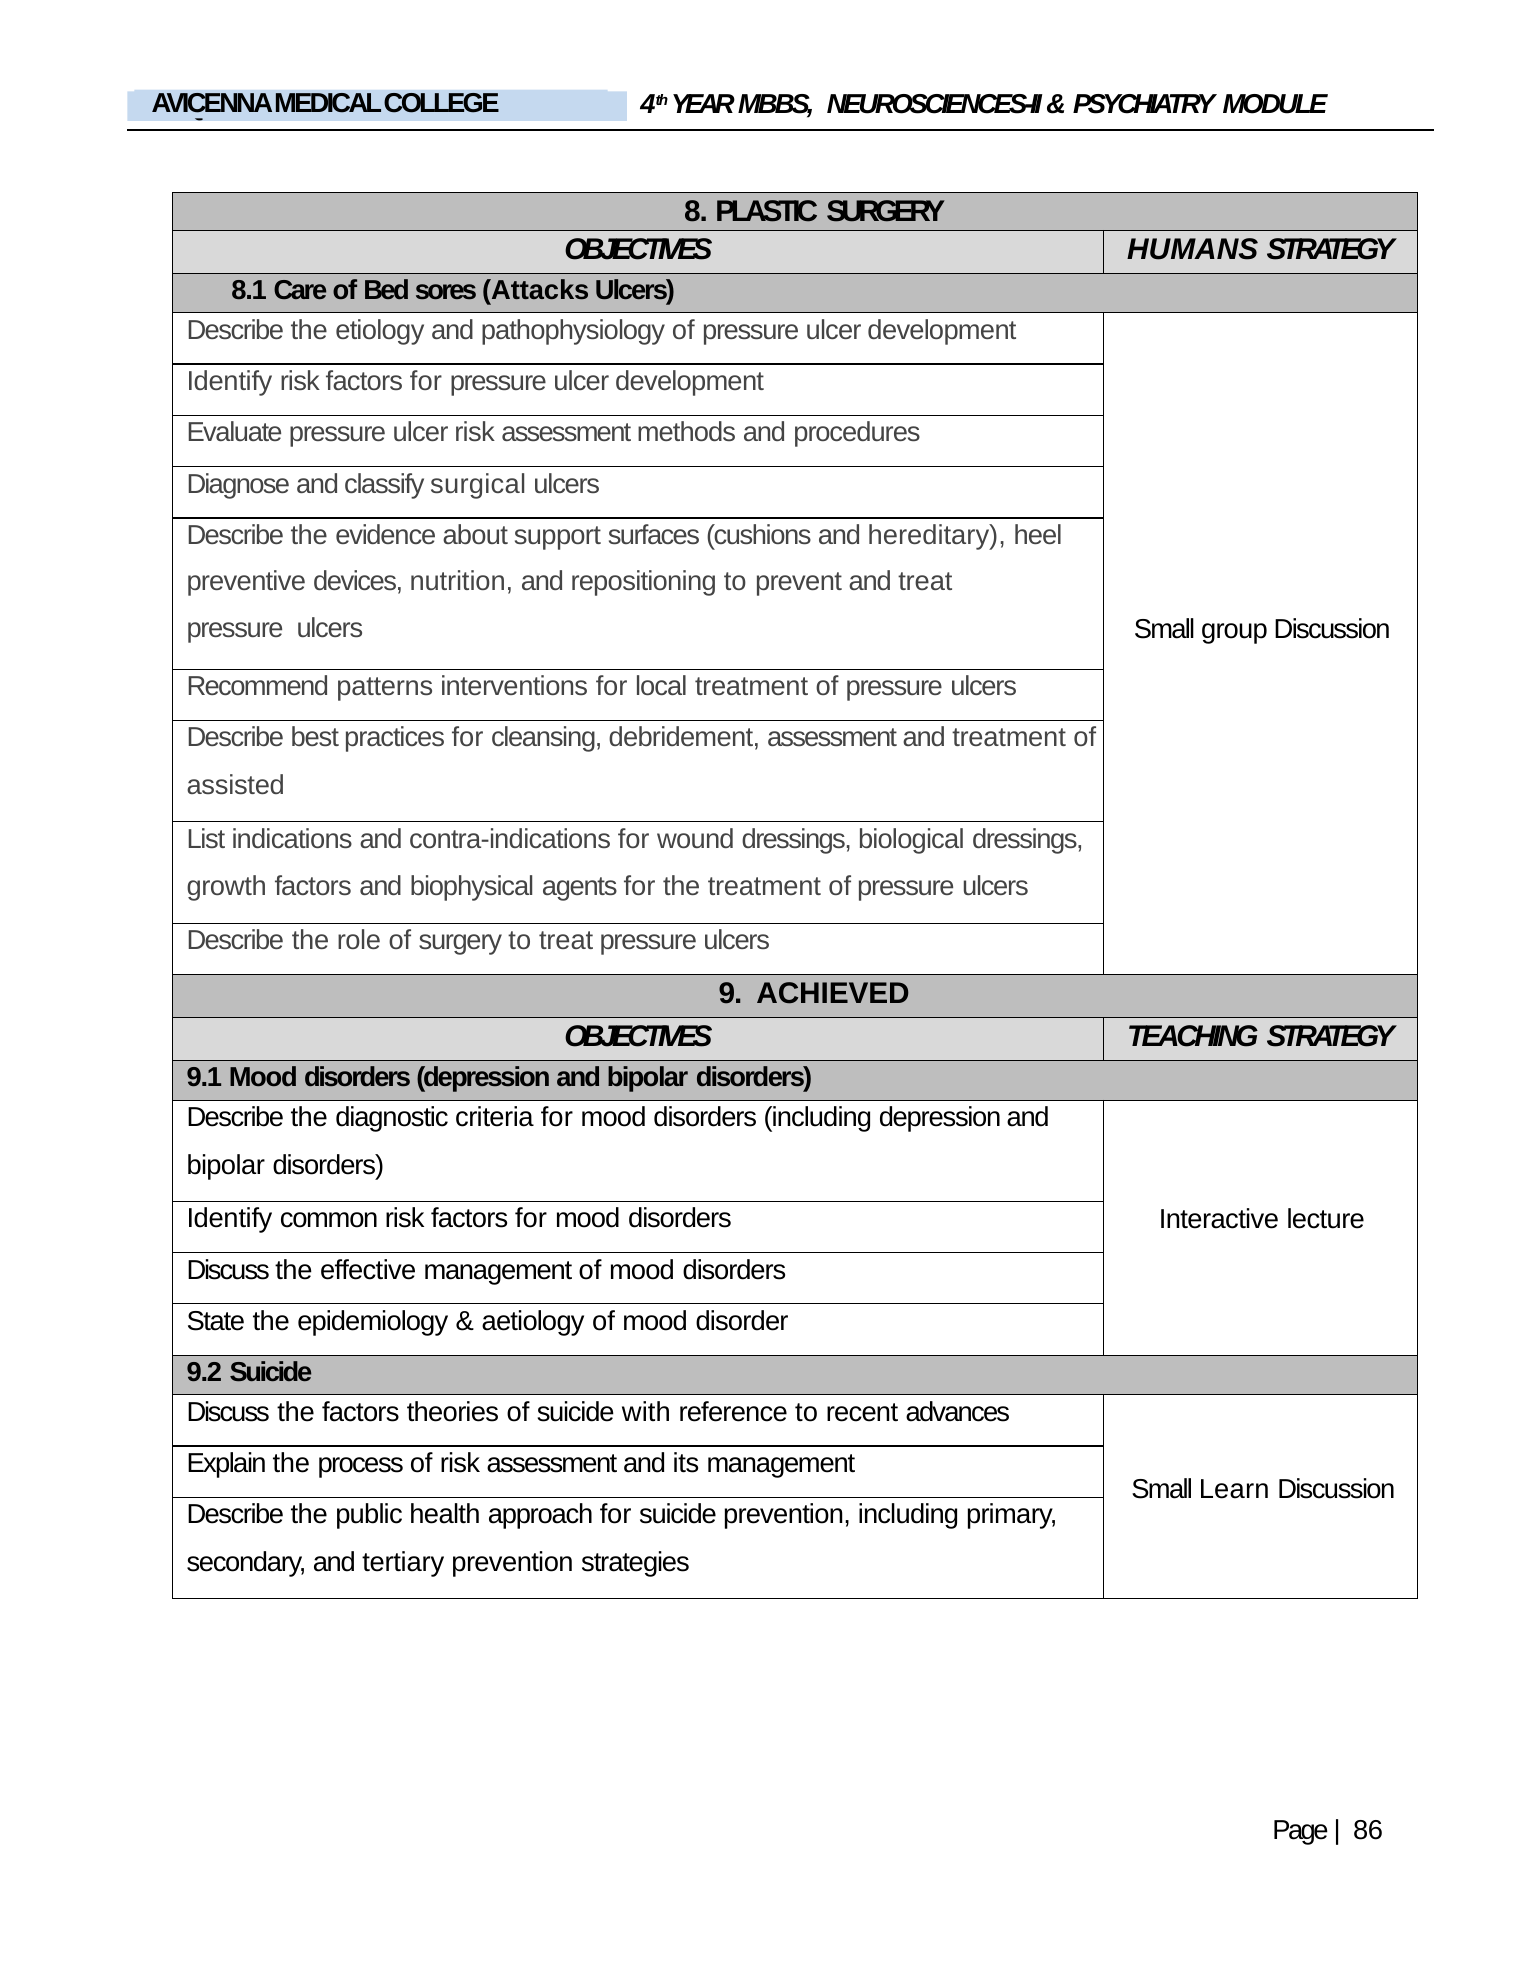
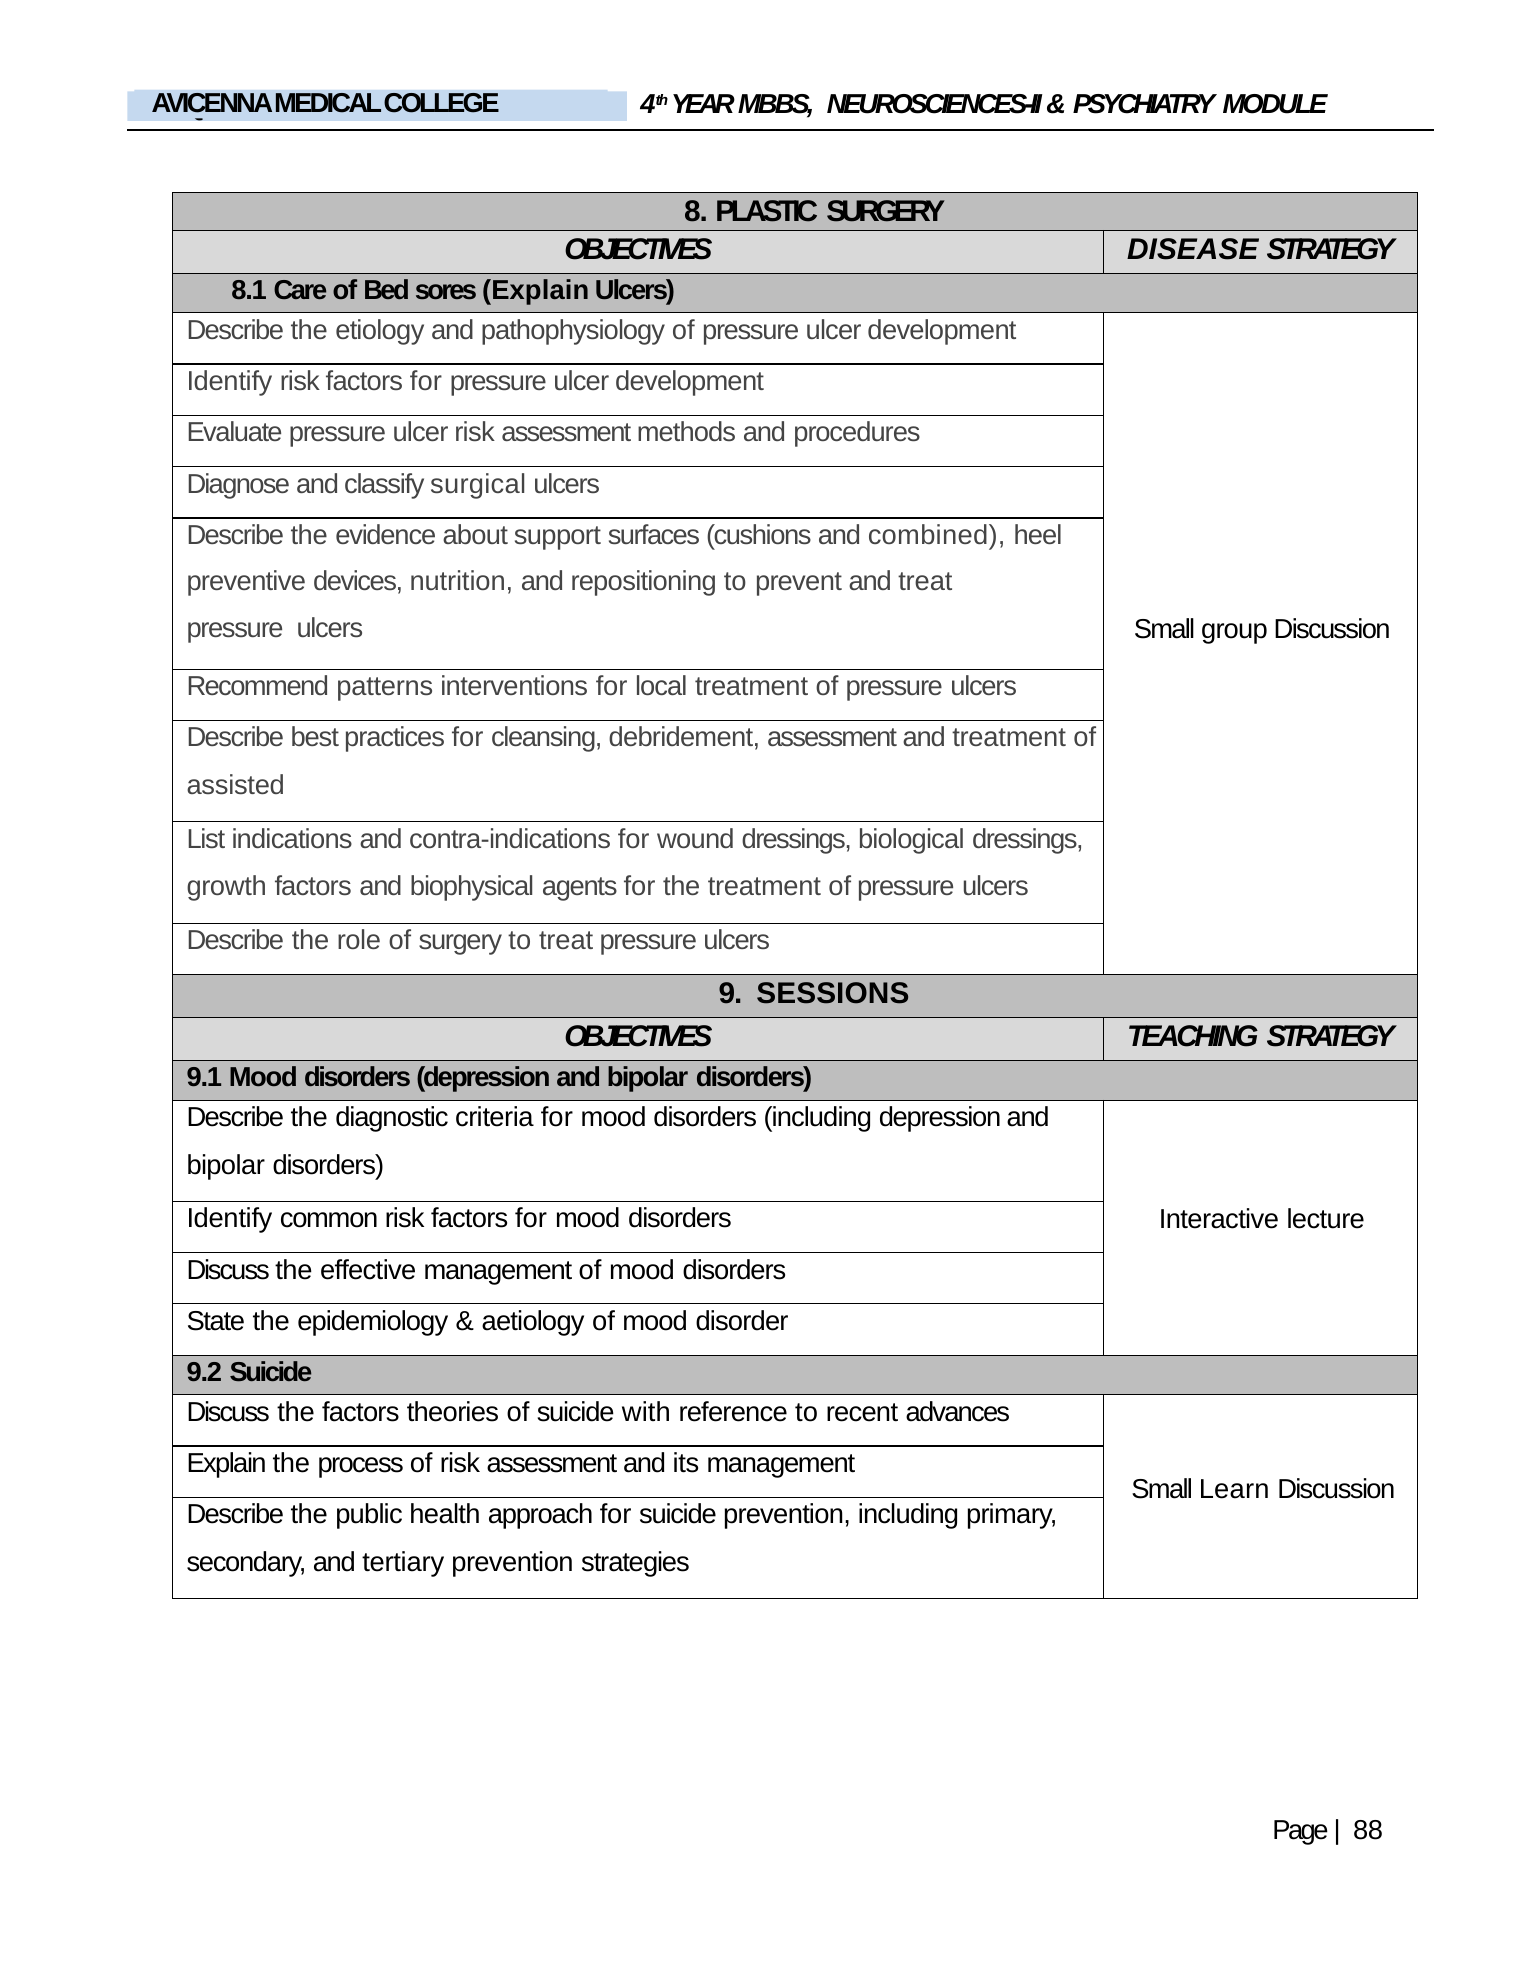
HUMANS: HUMANS -> DISEASE (1193, 249)
sores Attacks: Attacks -> Explain (536, 291)
hereditary: hereditary -> combined (937, 535)
ACHIEVED: ACHIEVED -> SESSIONS (833, 993)
86: 86 -> 88 (1368, 1830)
